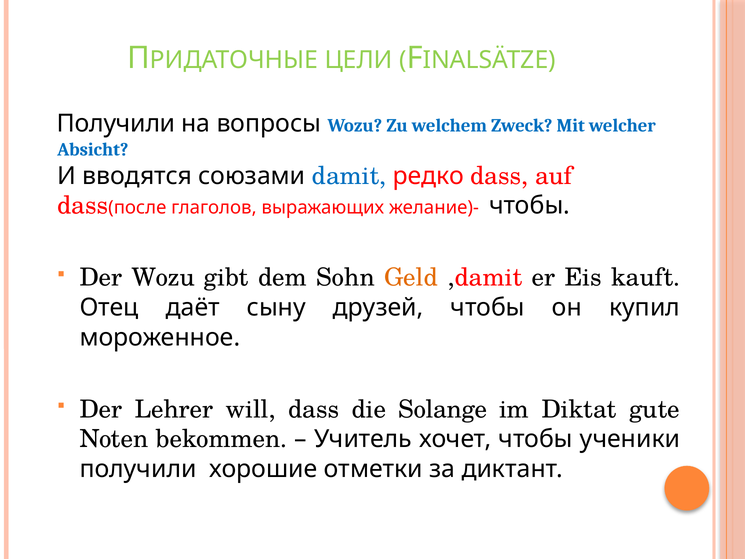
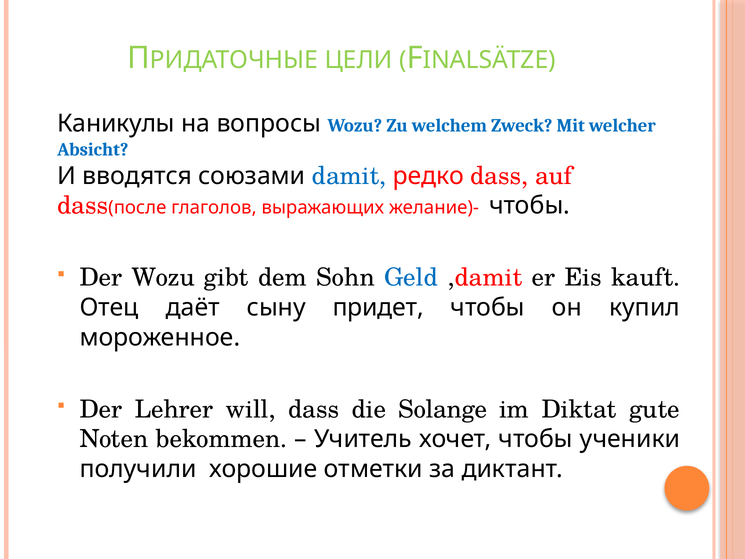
Получили: Получили -> Каникулы (116, 124)
Geld colour: orange -> blue (411, 278)
друзей: друзей -> придет (378, 307)
